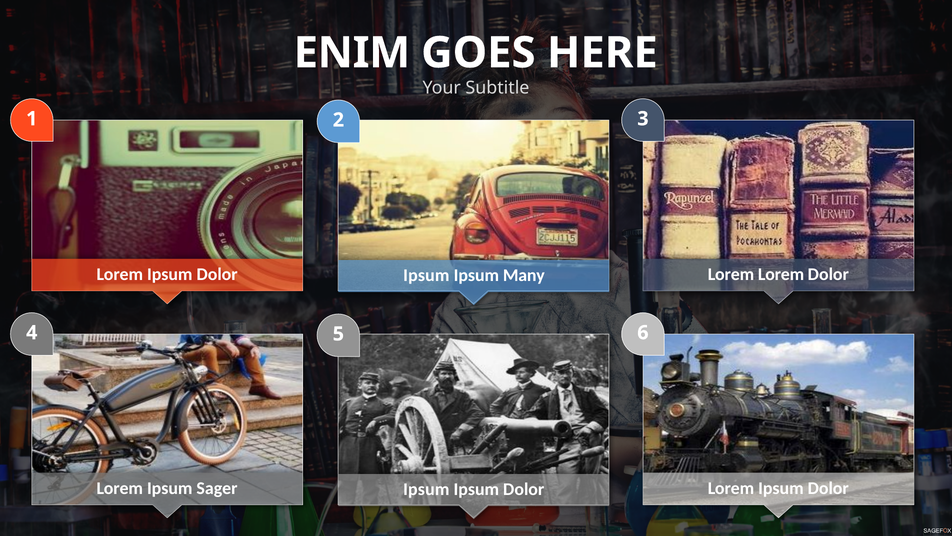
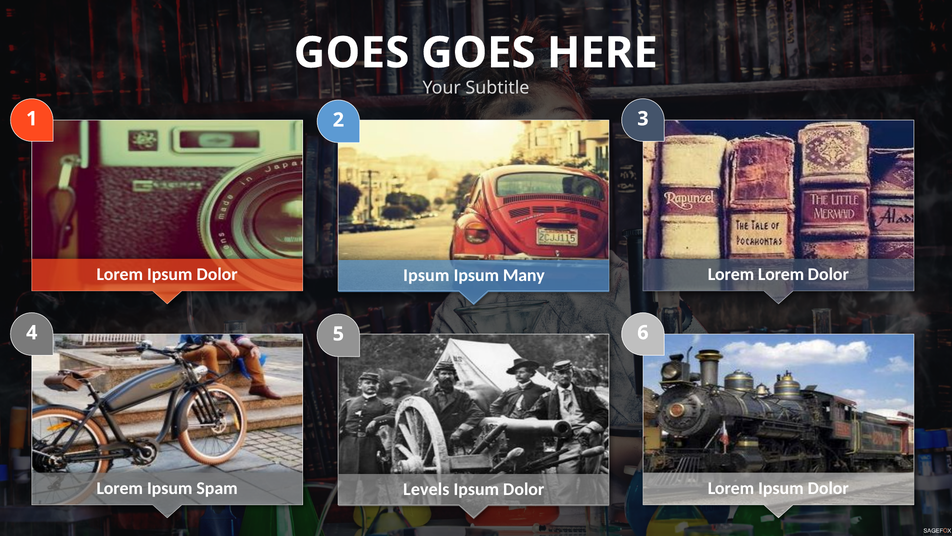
ENIM: ENIM -> GOES (352, 53)
Sager: Sager -> Spam (217, 488)
Ipsum: Ipsum -> Levels (426, 489)
